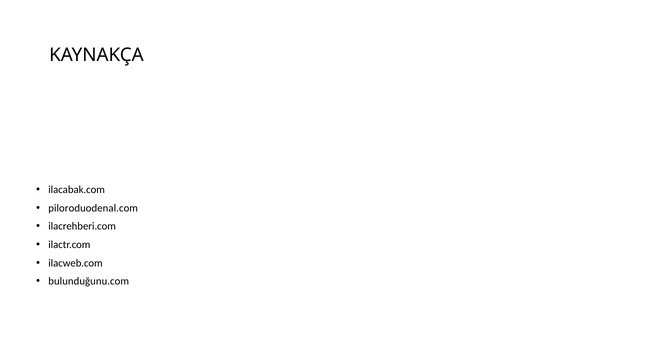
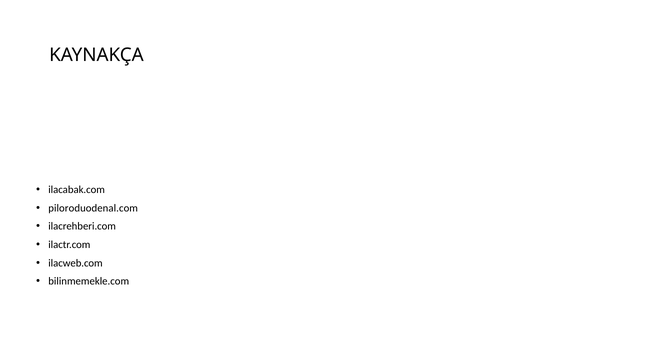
bulunduğunu.com: bulunduğunu.com -> bilinmemekle.com (89, 281)
